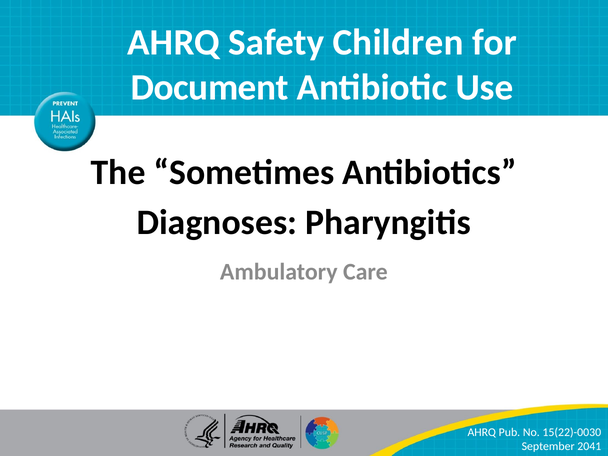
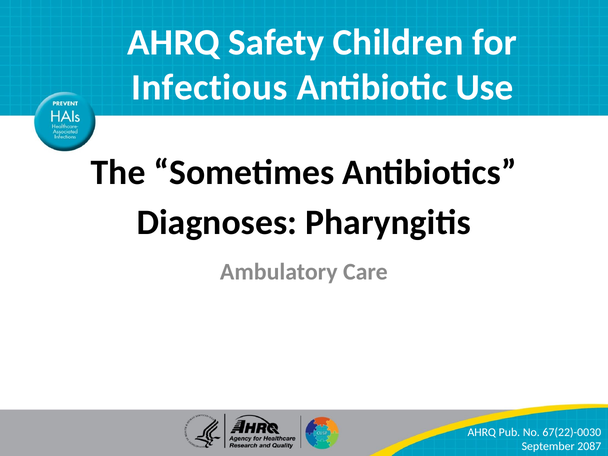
Document: Document -> Infectious (209, 87)
15(22)-0030: 15(22)-0030 -> 67(22)-0030 (572, 432)
2041: 2041 -> 2087 (589, 446)
